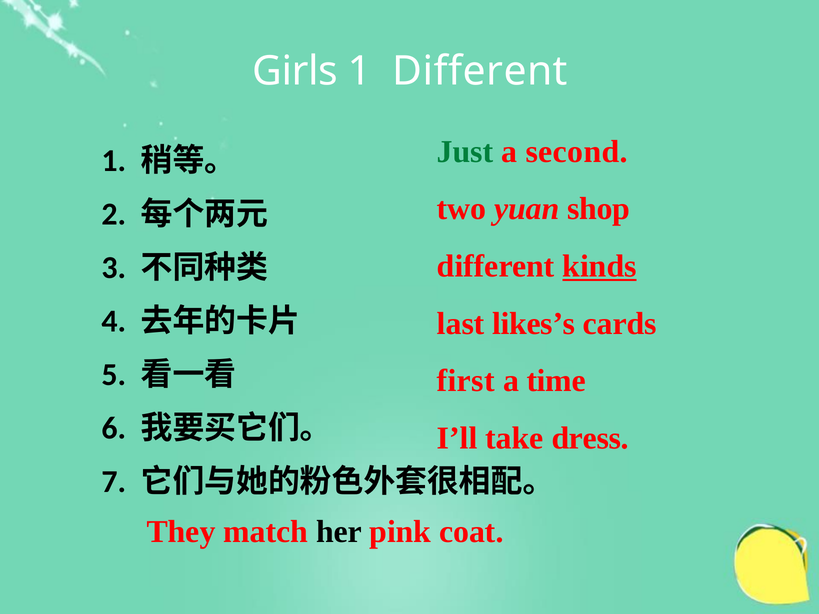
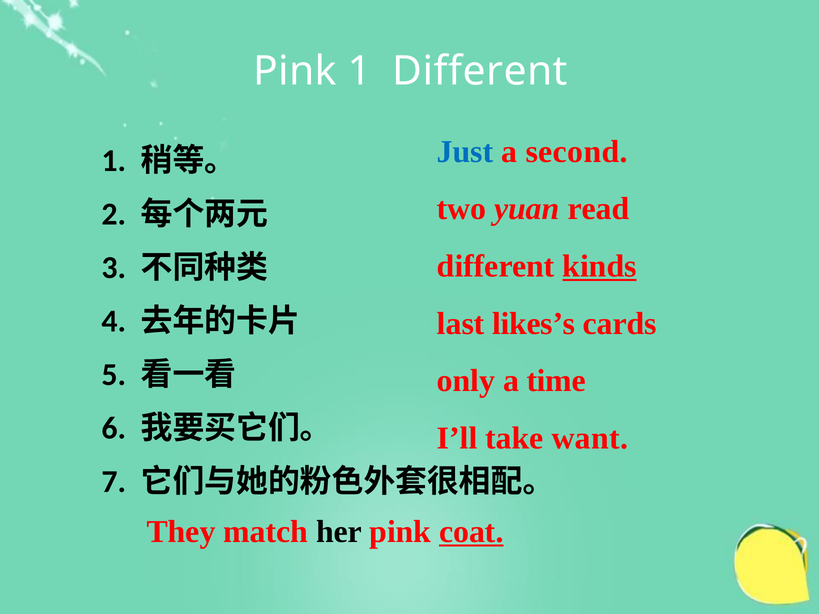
Girls: Girls -> Pink (295, 71)
Just colour: green -> blue (465, 152)
shop: shop -> read (598, 209)
first: first -> only (466, 381)
dress: dress -> want (590, 438)
coat underline: none -> present (471, 532)
